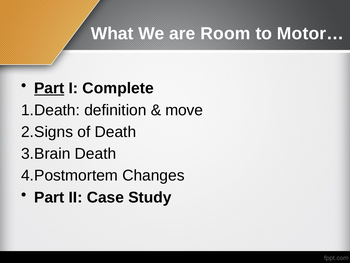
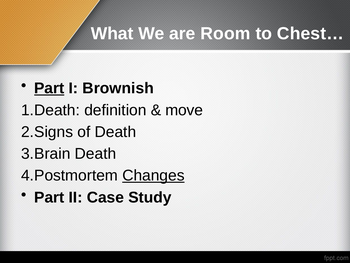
Motor…: Motor… -> Chest… (310, 34)
Complete: Complete -> Brownish (118, 88)
Changes underline: none -> present (153, 175)
